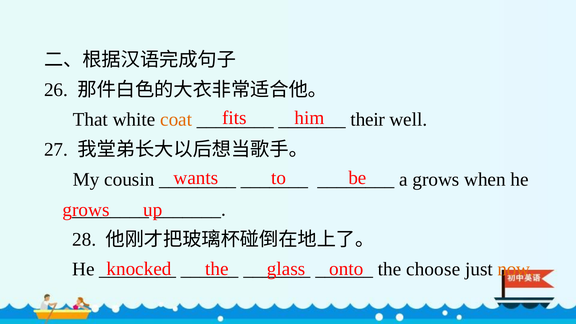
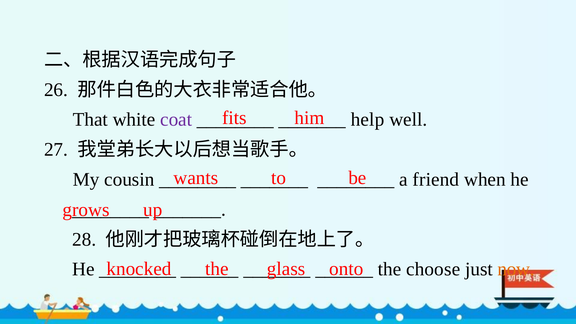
coat colour: orange -> purple (176, 120)
their: their -> help (368, 120)
a grows: grows -> friend (436, 180)
